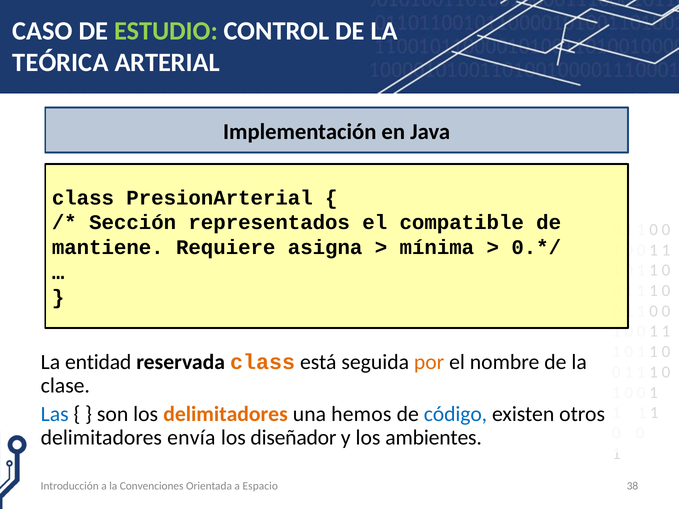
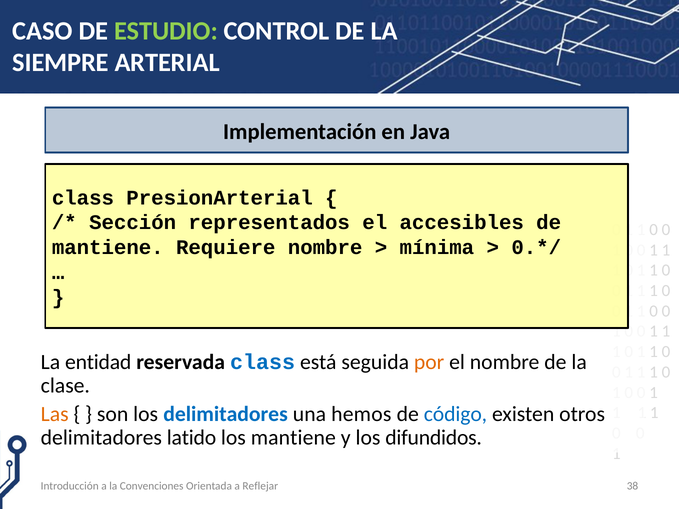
TEÓRICA: TEÓRICA -> SIEMPRE (61, 63)
compatible: compatible -> accesibles (462, 223)
Requiere asigna: asigna -> nombre (325, 248)
class colour: orange -> blue (263, 362)
Las colour: blue -> orange (55, 414)
delimitadores colour: orange -> blue (226, 414)
envía: envía -> latido (192, 438)
los diseñador: diseñador -> mantiene (293, 438)
ambientes: ambientes -> difundidos (434, 438)
Espacio: Espacio -> Reflejar (260, 486)
